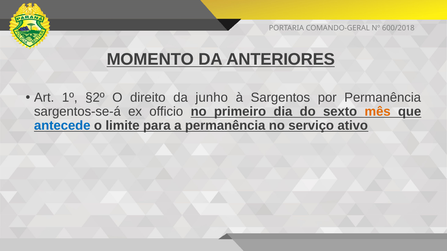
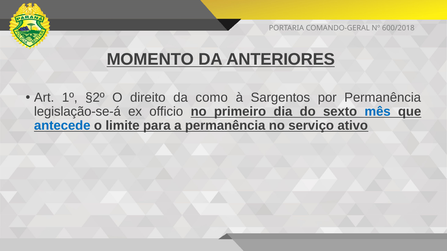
junho: junho -> como (212, 98)
sargentos-se-á: sargentos-se-á -> legislação-se-á (77, 112)
mês colour: orange -> blue (378, 112)
